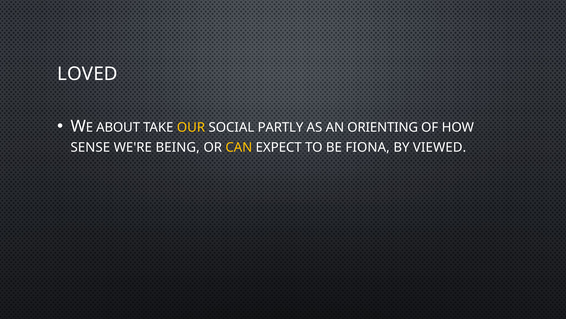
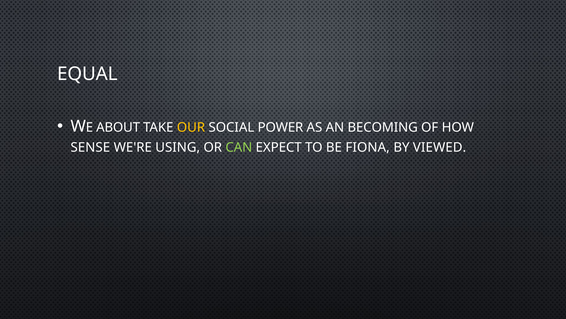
LOVED: LOVED -> EQUAL (88, 74)
PARTLY: PARTLY -> POWER (280, 127)
ORIENTING: ORIENTING -> BECOMING (383, 127)
BEING: BEING -> USING (178, 147)
CAN colour: yellow -> light green (239, 147)
